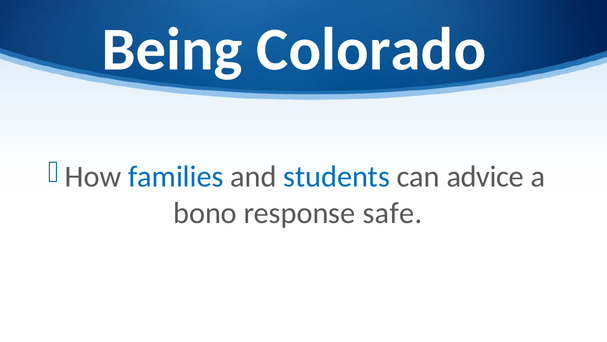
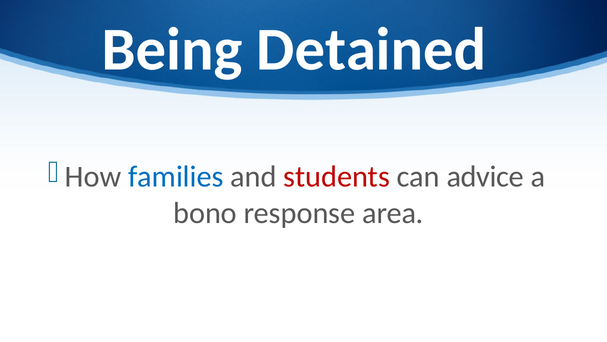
Colorado: Colorado -> Detained (371, 50)
students colour: blue -> red (337, 177)
safe: safe -> area (393, 213)
